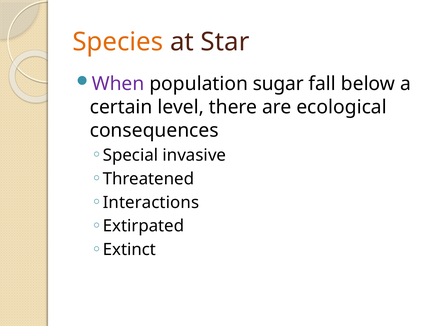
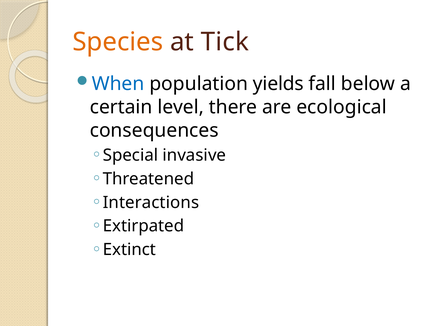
Star: Star -> Tick (225, 42)
When colour: purple -> blue (118, 84)
sugar: sugar -> yields (278, 84)
